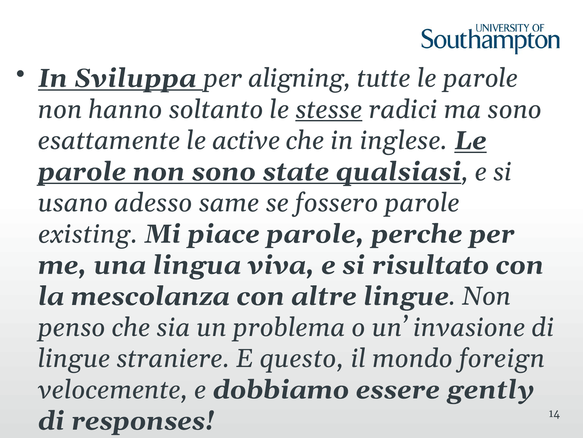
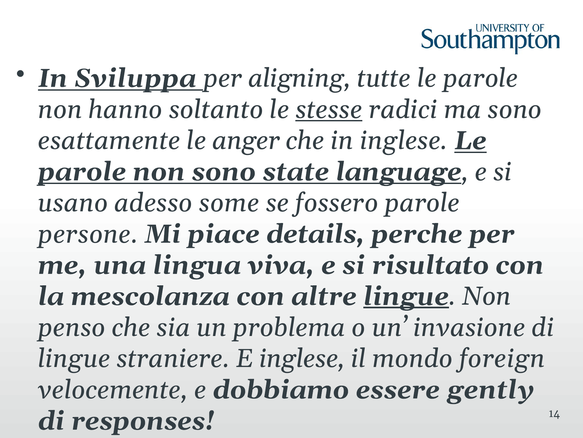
active: active -> anger (246, 140)
qualsiasi: qualsiasi -> language (399, 172)
same: same -> some (229, 203)
existing: existing -> persone (88, 234)
piace parole: parole -> details (316, 234)
lingue underline: none -> present (406, 296)
E questo: questo -> inglese (302, 358)
